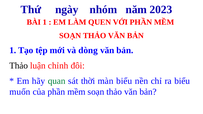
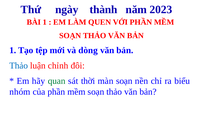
nhóm: nhóm -> thành (103, 10)
Thảo colour: black -> blue (19, 66)
màn biểu: biểu -> soạn (124, 81)
muốn: muốn -> nhóm (20, 92)
